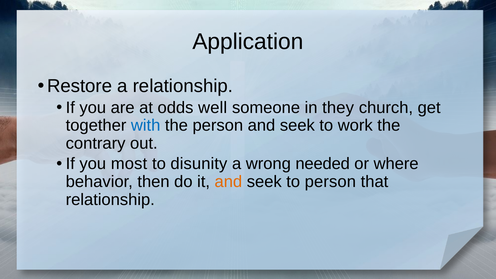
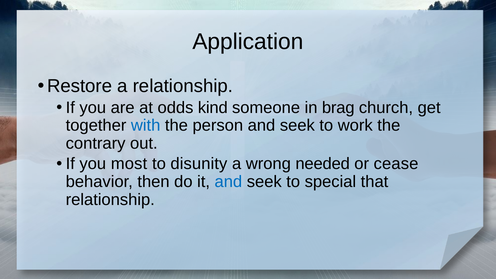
well: well -> kind (213, 108)
they: they -> brag (338, 108)
where: where -> cease (396, 164)
and colour: orange -> blue (228, 182)
to person: person -> special (330, 182)
